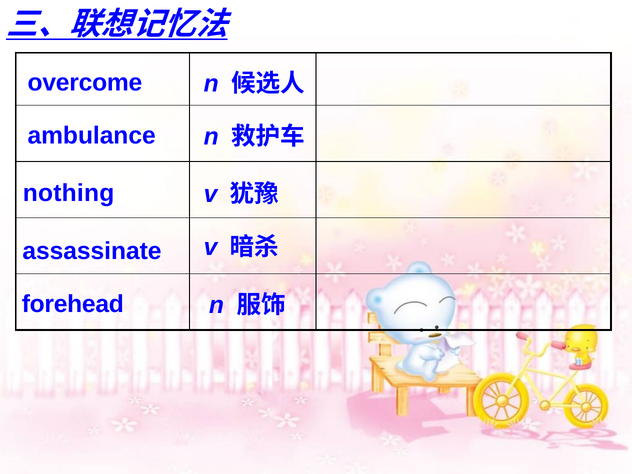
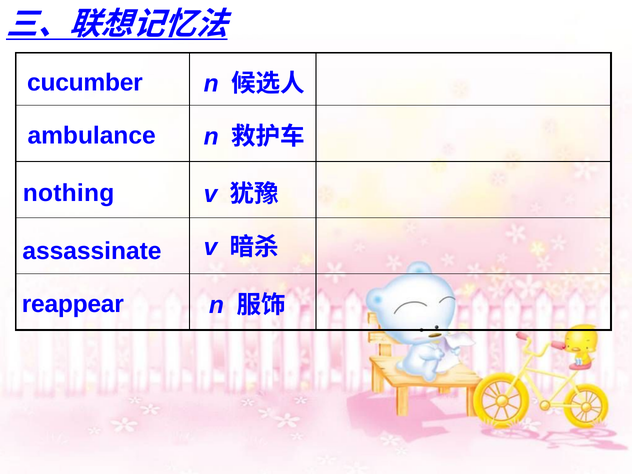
overcome: overcome -> cucumber (85, 83)
forehead: forehead -> reappear (73, 304)
